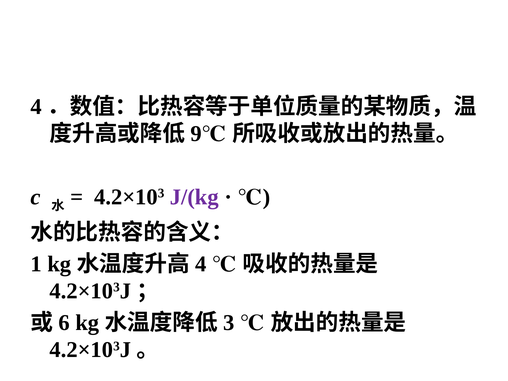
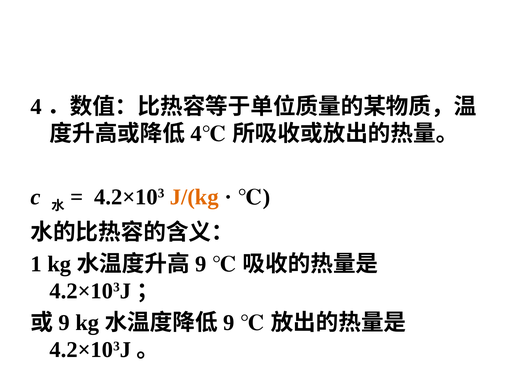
9: 9 -> 4 (196, 134)
J/(kg colour: purple -> orange (194, 197)
4: 4 -> 9 (201, 264)
6: 6 -> 9 (64, 323)
3: 3 -> 9 (229, 323)
